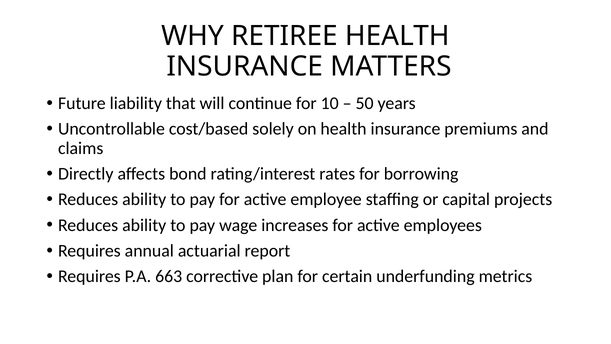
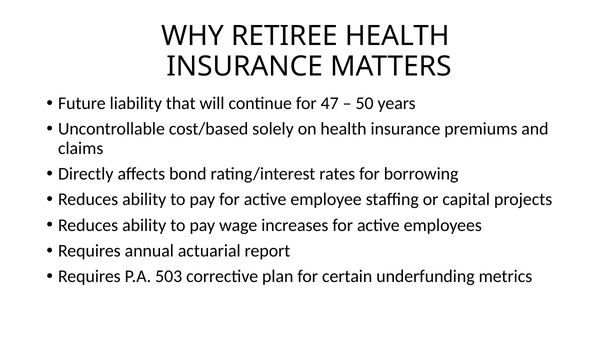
10: 10 -> 47 (330, 103)
663: 663 -> 503 (169, 276)
